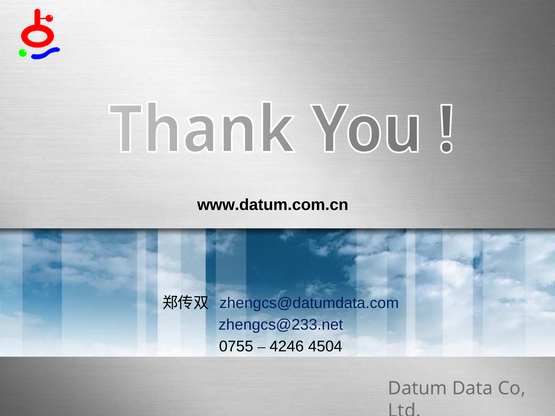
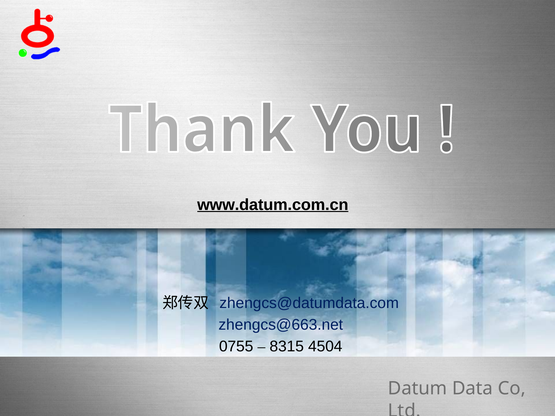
www.datum.com.cn underline: none -> present (273, 205)
zhengcs@233.net: zhengcs@233.net -> zhengcs@663.net (281, 325)
4246: 4246 -> 8315 (287, 347)
